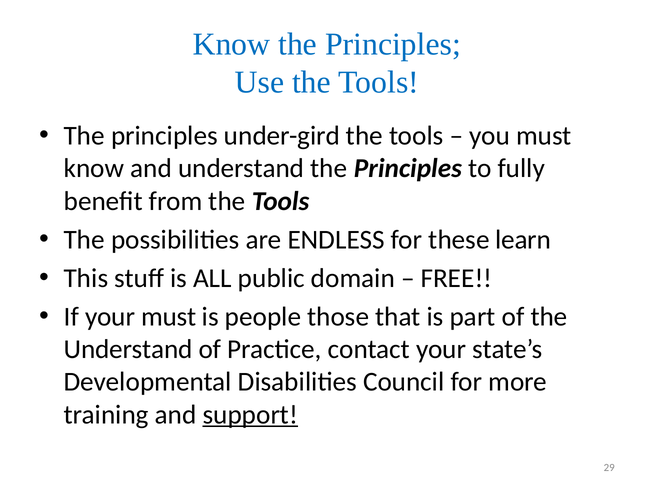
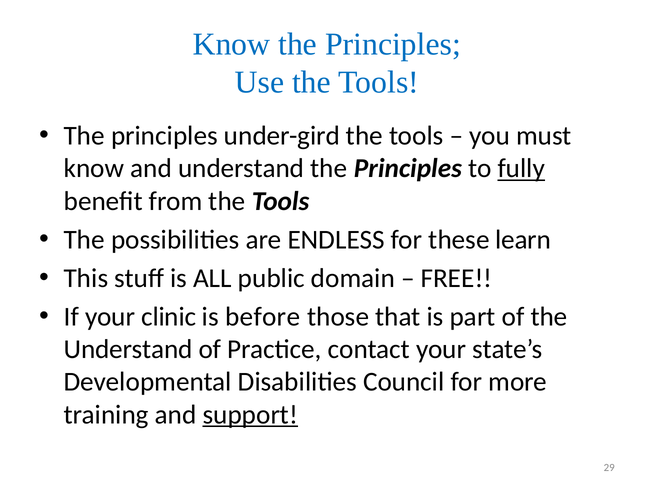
fully underline: none -> present (521, 169)
your must: must -> clinic (169, 317)
people: people -> before (263, 317)
